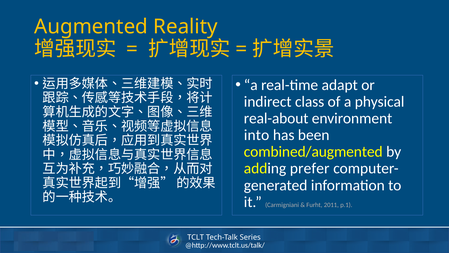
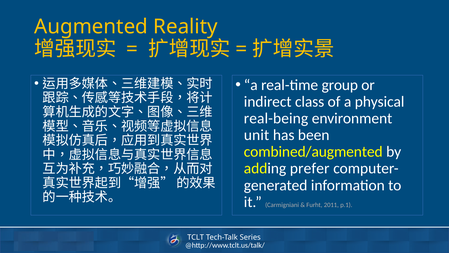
adapt: adapt -> group (340, 85)
real-about: real-about -> real-being (276, 118)
into: into -> unit (257, 135)
